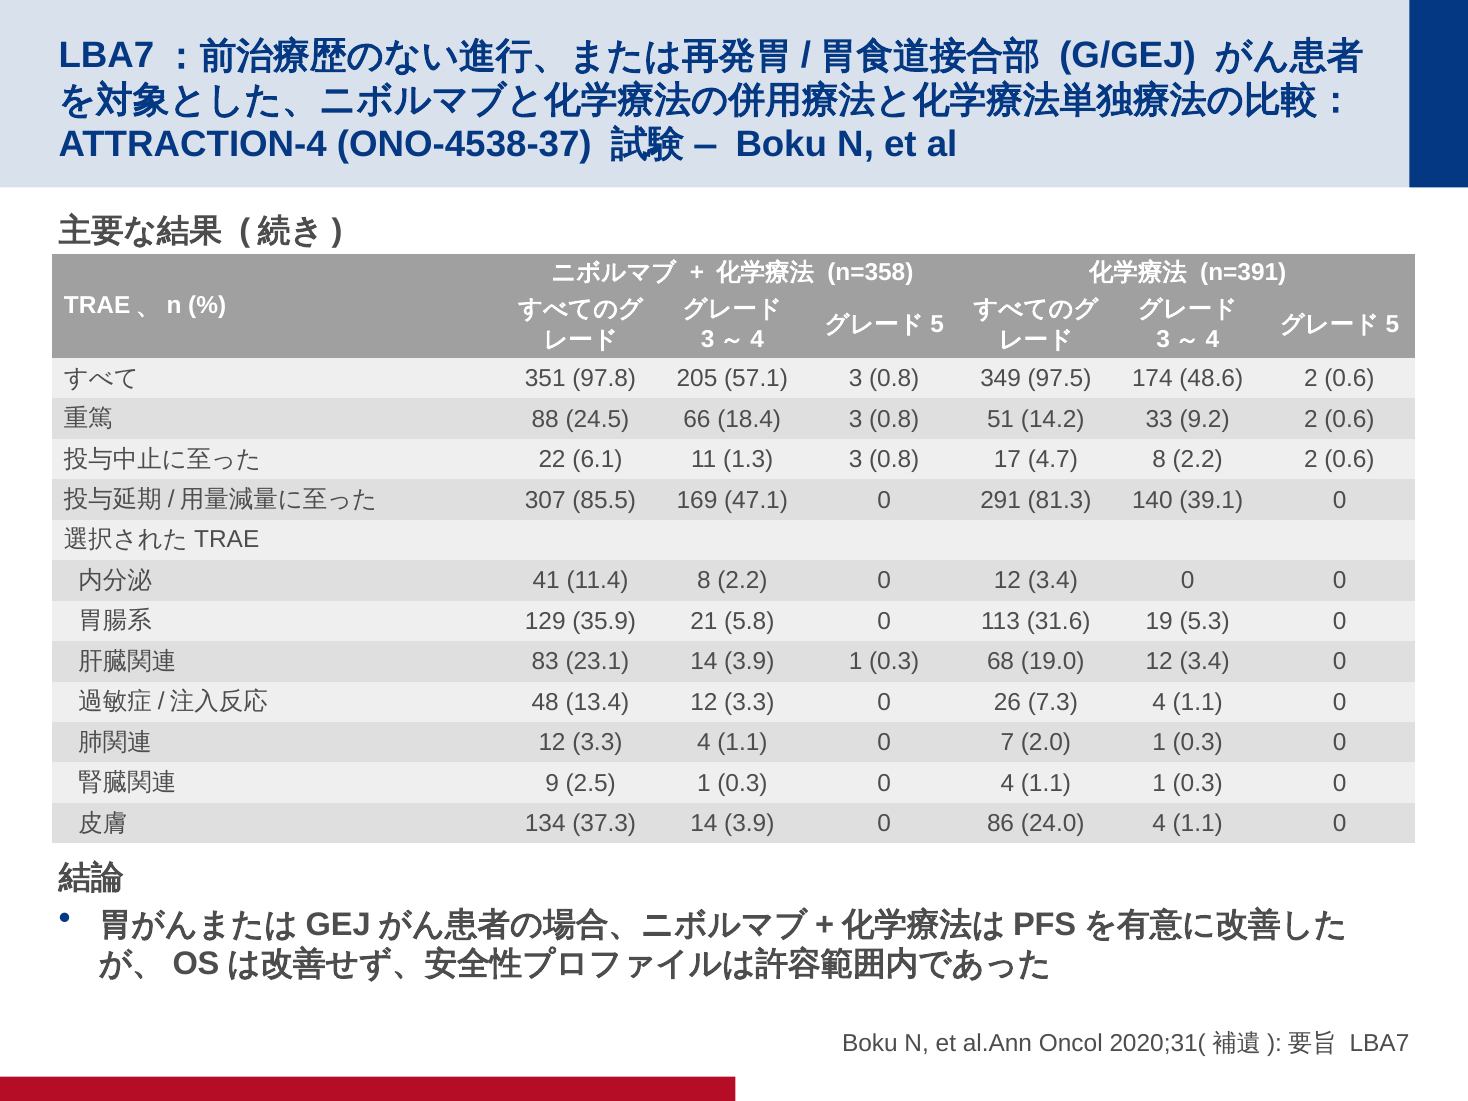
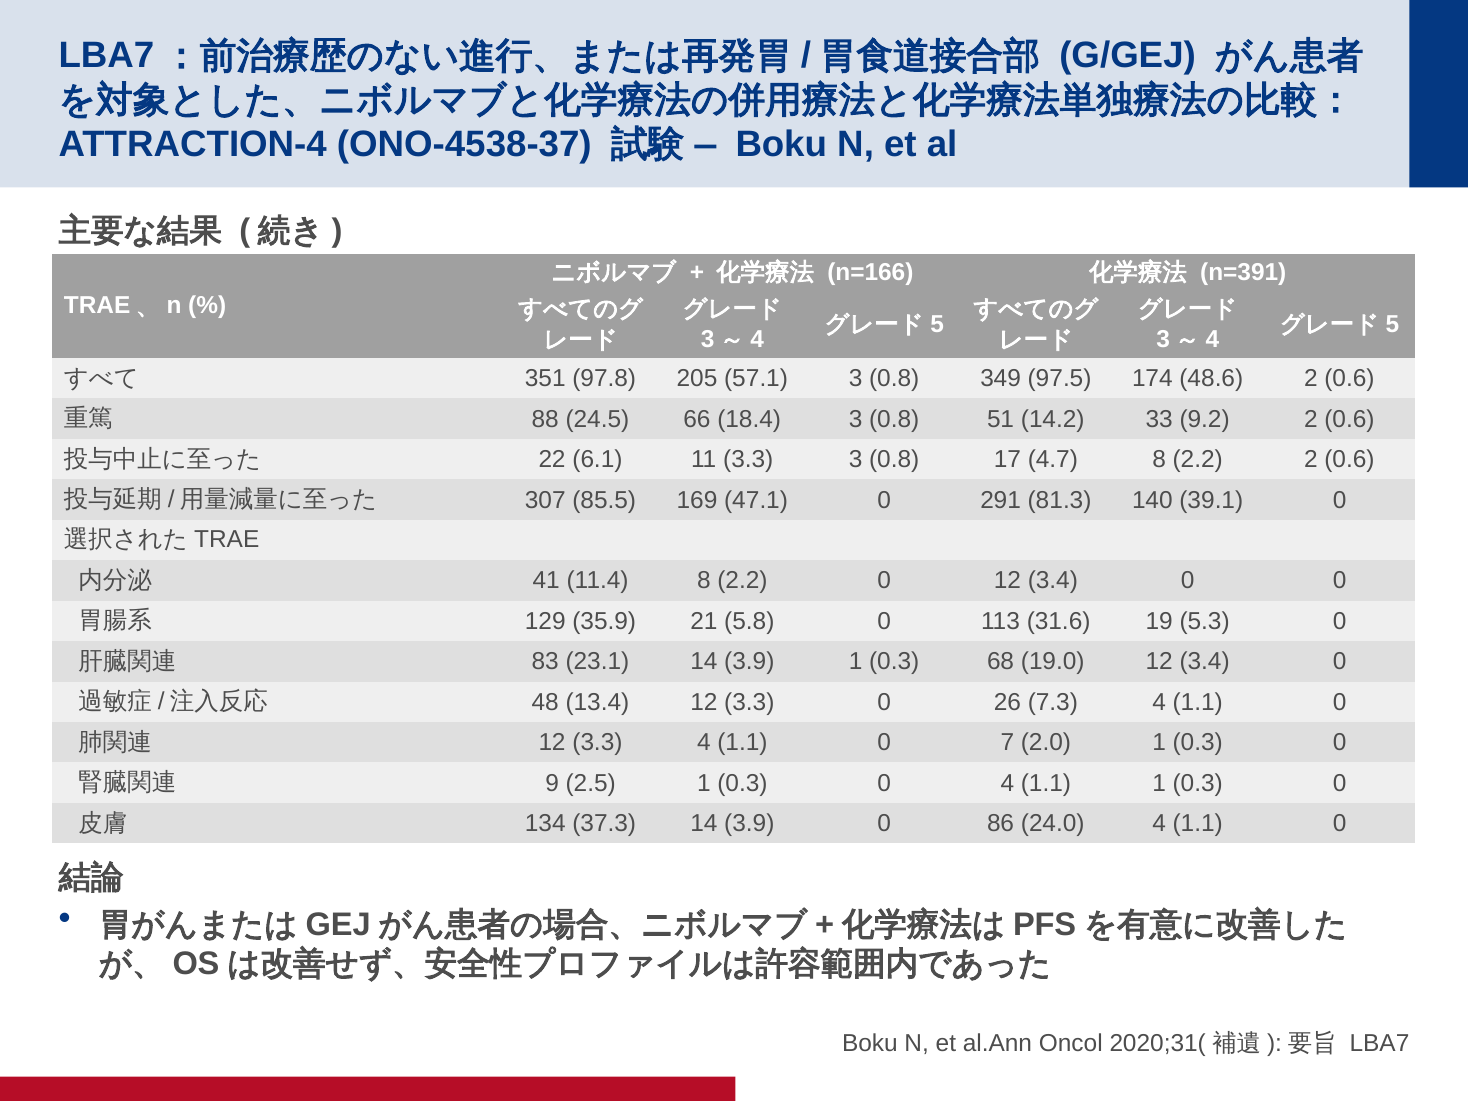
n=358: n=358 -> n=166 (870, 272)
11 1.3: 1.3 -> 3.3 (748, 459)
